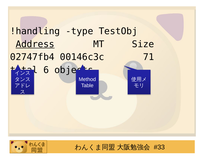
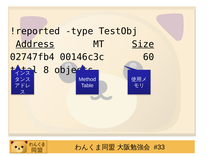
!handling: !handling -> !reported (35, 31)
Size underline: none -> present (143, 44)
71: 71 -> 60 (149, 57)
6: 6 -> 8 (46, 70)
